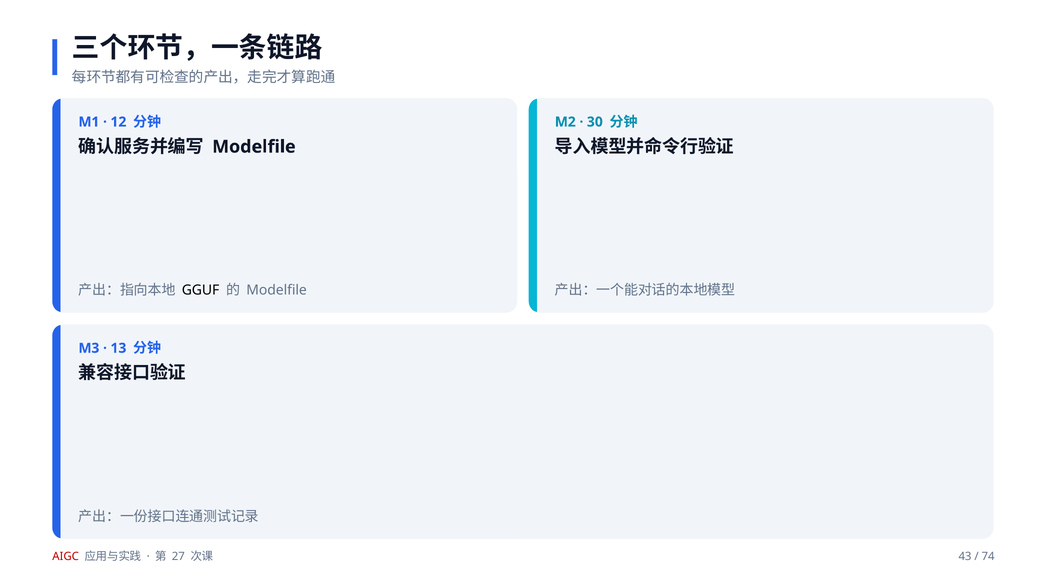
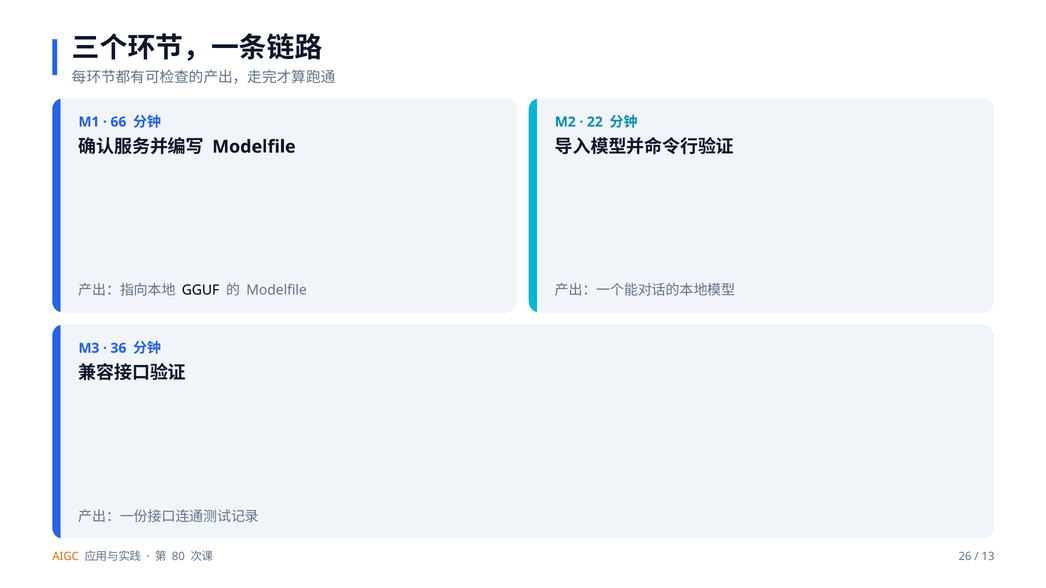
12: 12 -> 66 (118, 122)
30: 30 -> 22 (595, 122)
13: 13 -> 36 (118, 348)
AIGC colour: red -> orange (66, 557)
27: 27 -> 80 (178, 557)
43: 43 -> 26 (965, 557)
74: 74 -> 13 (988, 557)
